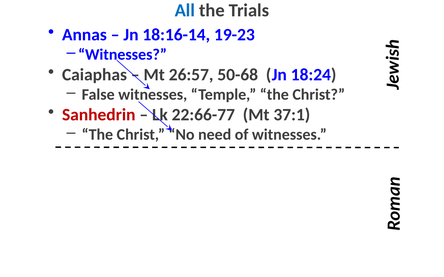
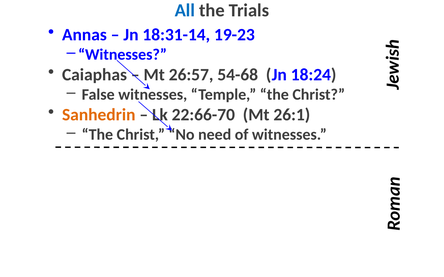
18:16-14: 18:16-14 -> 18:31-14 (176, 35)
50-68: 50-68 -> 54-68 (238, 75)
Sanhedrin colour: red -> orange (99, 115)
22:66-77: 22:66-77 -> 22:66-70 (203, 115)
37:1: 37:1 -> 26:1 (292, 115)
